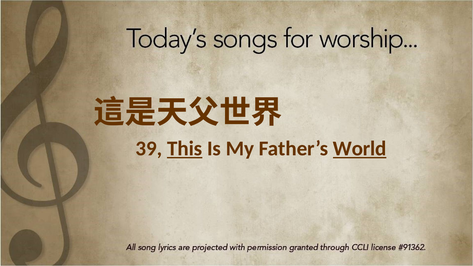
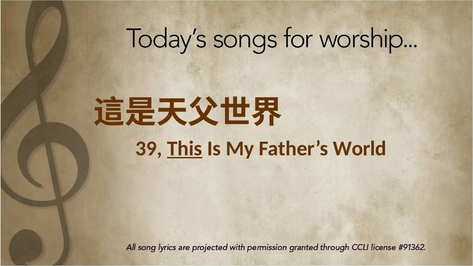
World underline: present -> none (360, 149)
